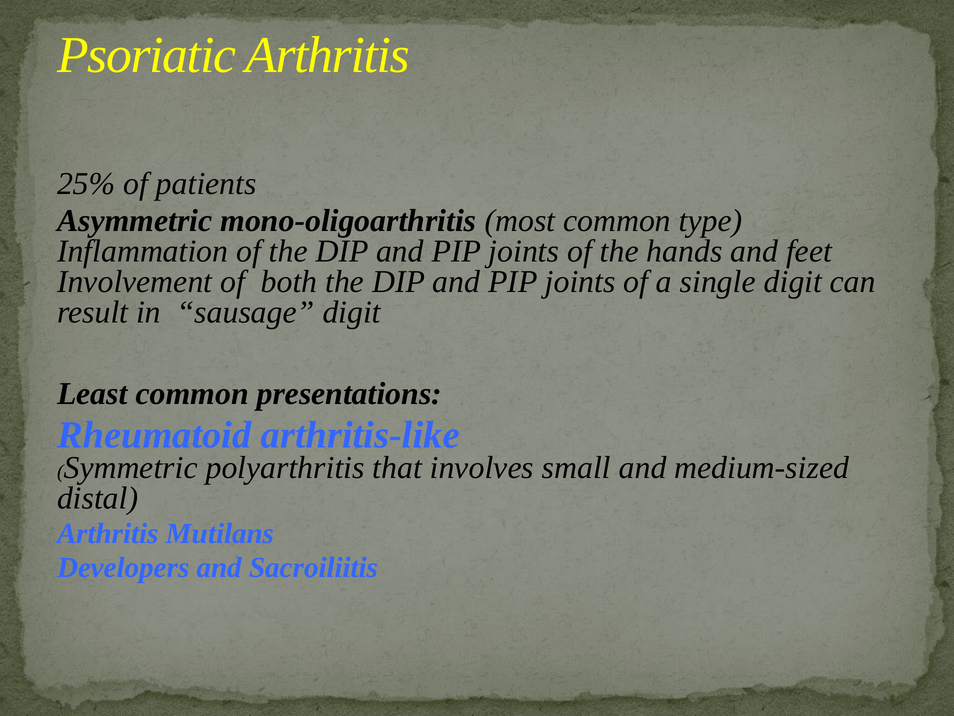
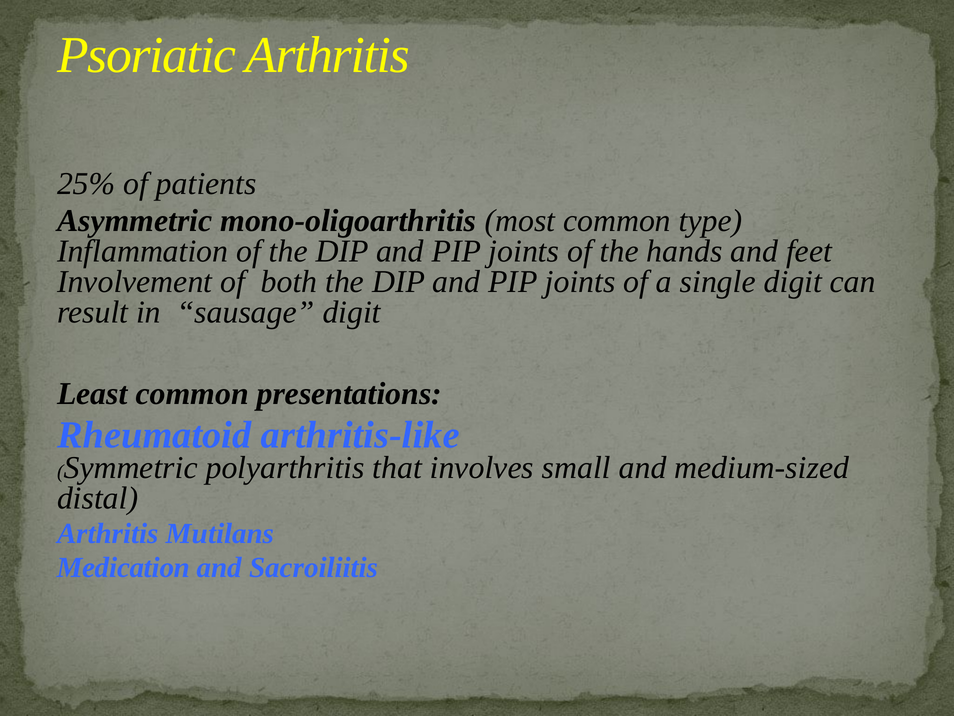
Developers: Developers -> Medication (123, 567)
